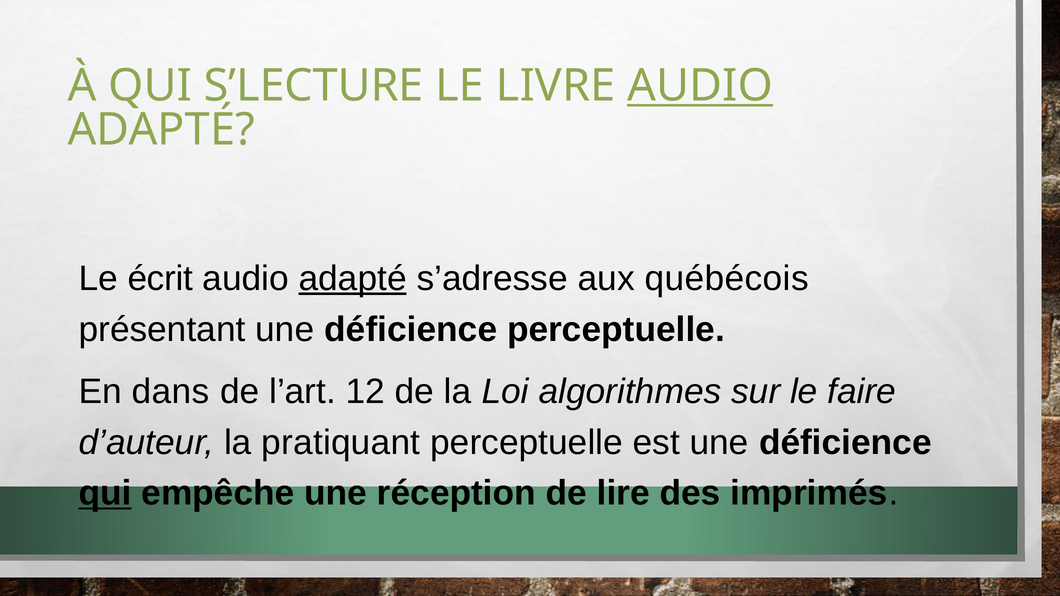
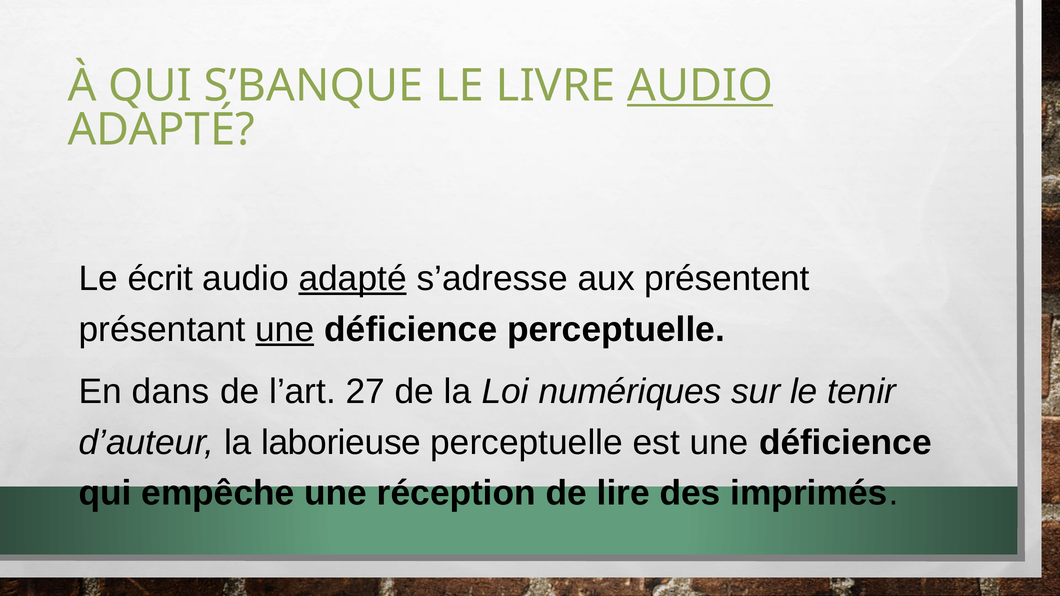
S’LECTURE: S’LECTURE -> S’BANQUE (314, 86)
québécois: québécois -> présentent (727, 279)
une underline: none -> present (285, 330)
12: 12 -> 27 (365, 392)
algorithmes: algorithmes -> numériques (630, 392)
faire: faire -> tenir (862, 392)
pratiquant: pratiquant -> laborieuse (341, 443)
qui underline: present -> none (105, 493)
